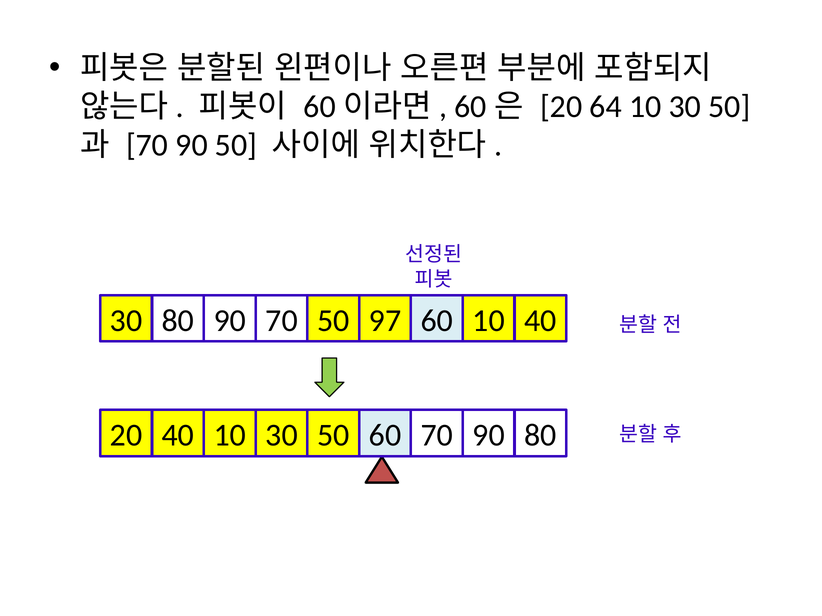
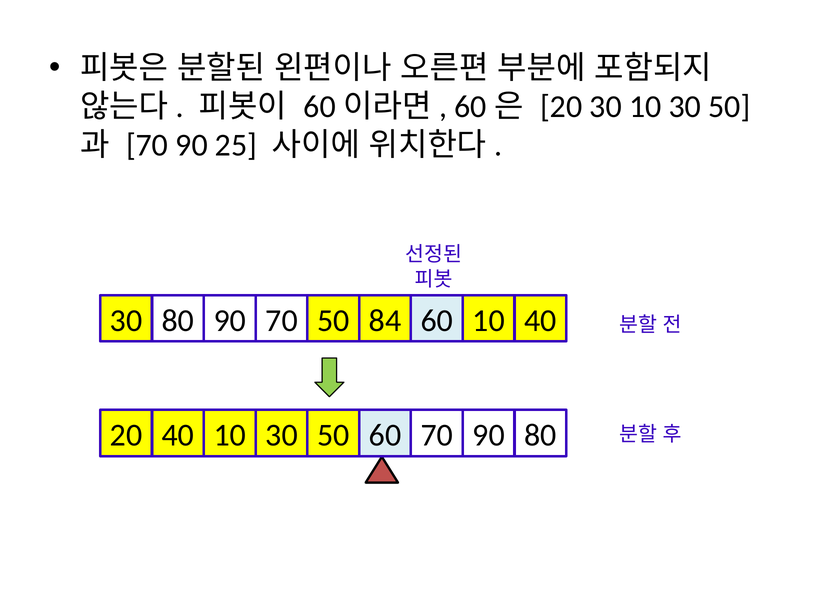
20 64: 64 -> 30 (606, 107)
90 50: 50 -> 25 (236, 145)
97: 97 -> 84 (385, 321)
